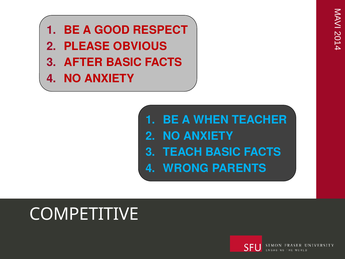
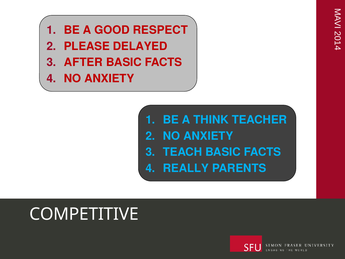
OBVIOUS: OBVIOUS -> DELAYED (140, 46)
WHEN: WHEN -> THINK (211, 120)
WRONG: WRONG -> REALLY (186, 168)
